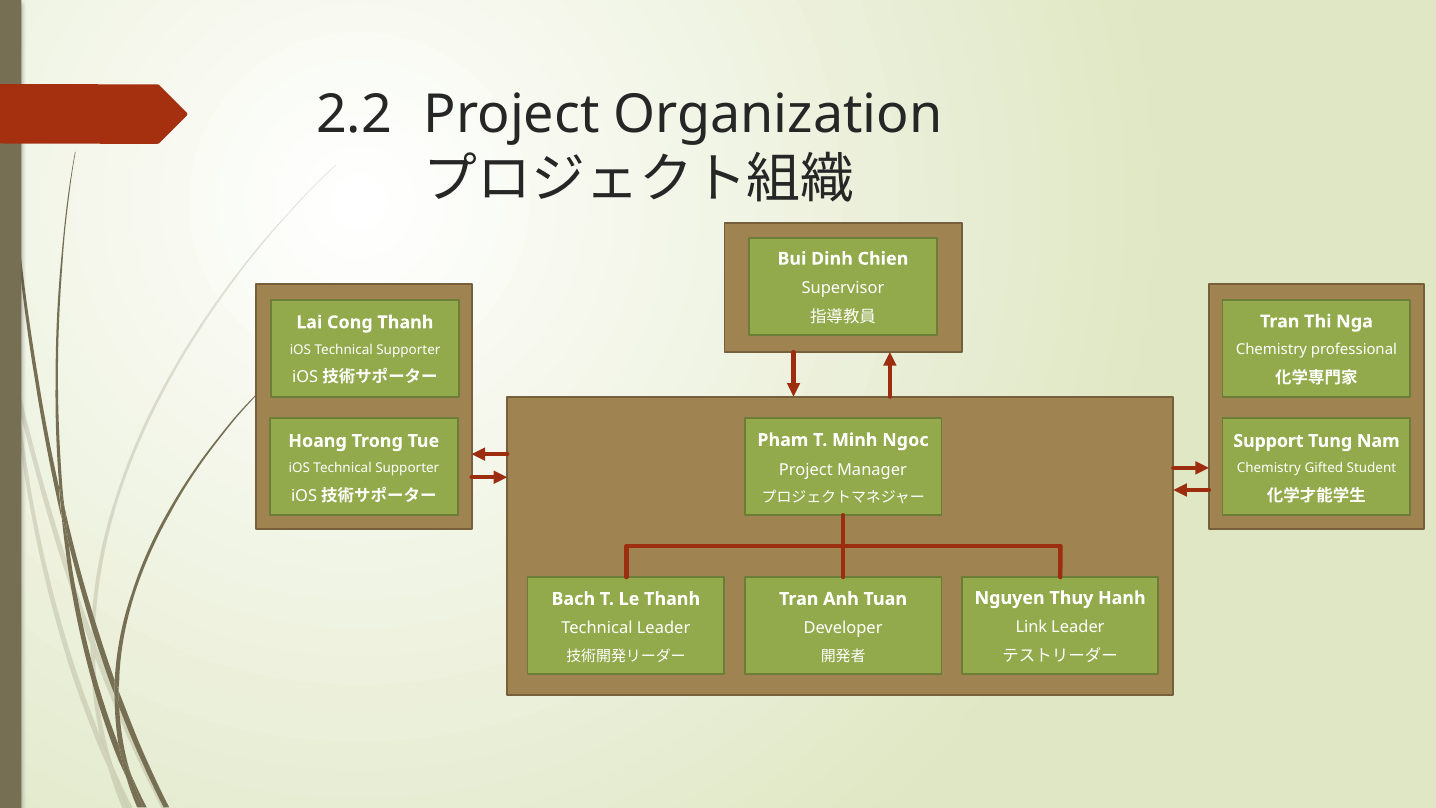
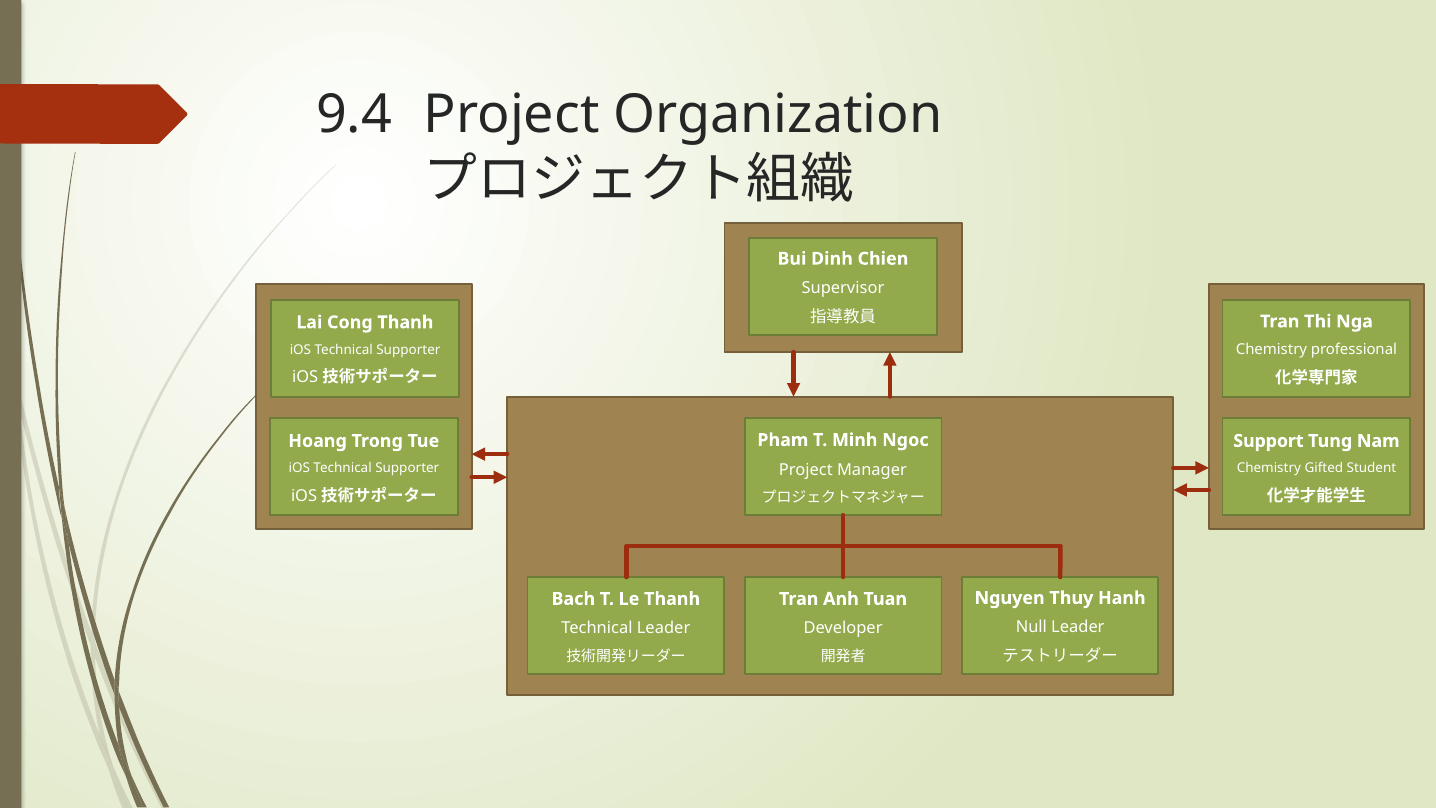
2.2: 2.2 -> 9.4 (354, 115)
Link: Link -> Null (1031, 627)
